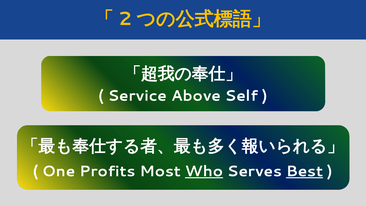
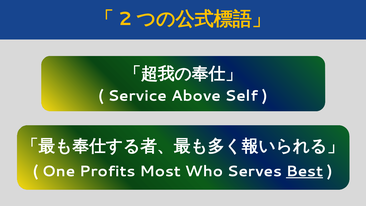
Who underline: present -> none (204, 171)
